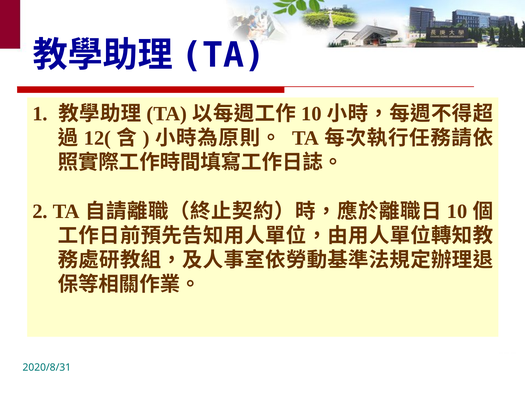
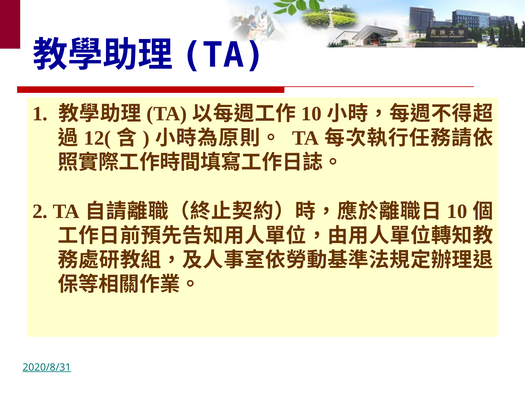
2020/8/31 underline: none -> present (47, 368)
